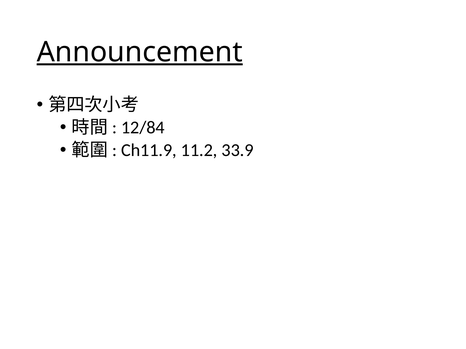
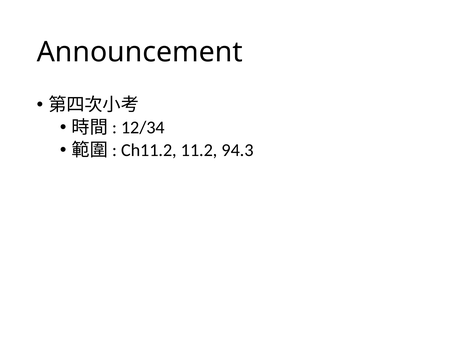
Announcement underline: present -> none (140, 52)
12/84: 12/84 -> 12/34 (143, 128)
Ch11.9: Ch11.9 -> Ch11.2 (149, 151)
33.9: 33.9 -> 94.3 (238, 151)
